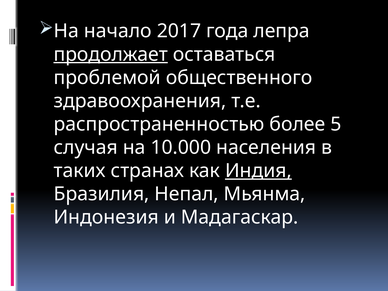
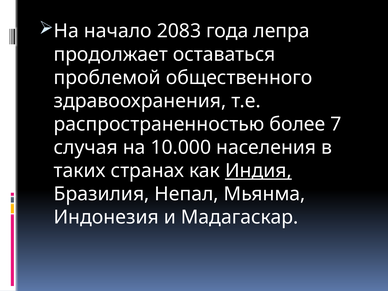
2017: 2017 -> 2083 (179, 31)
продолжает underline: present -> none (111, 54)
5: 5 -> 7 (336, 124)
